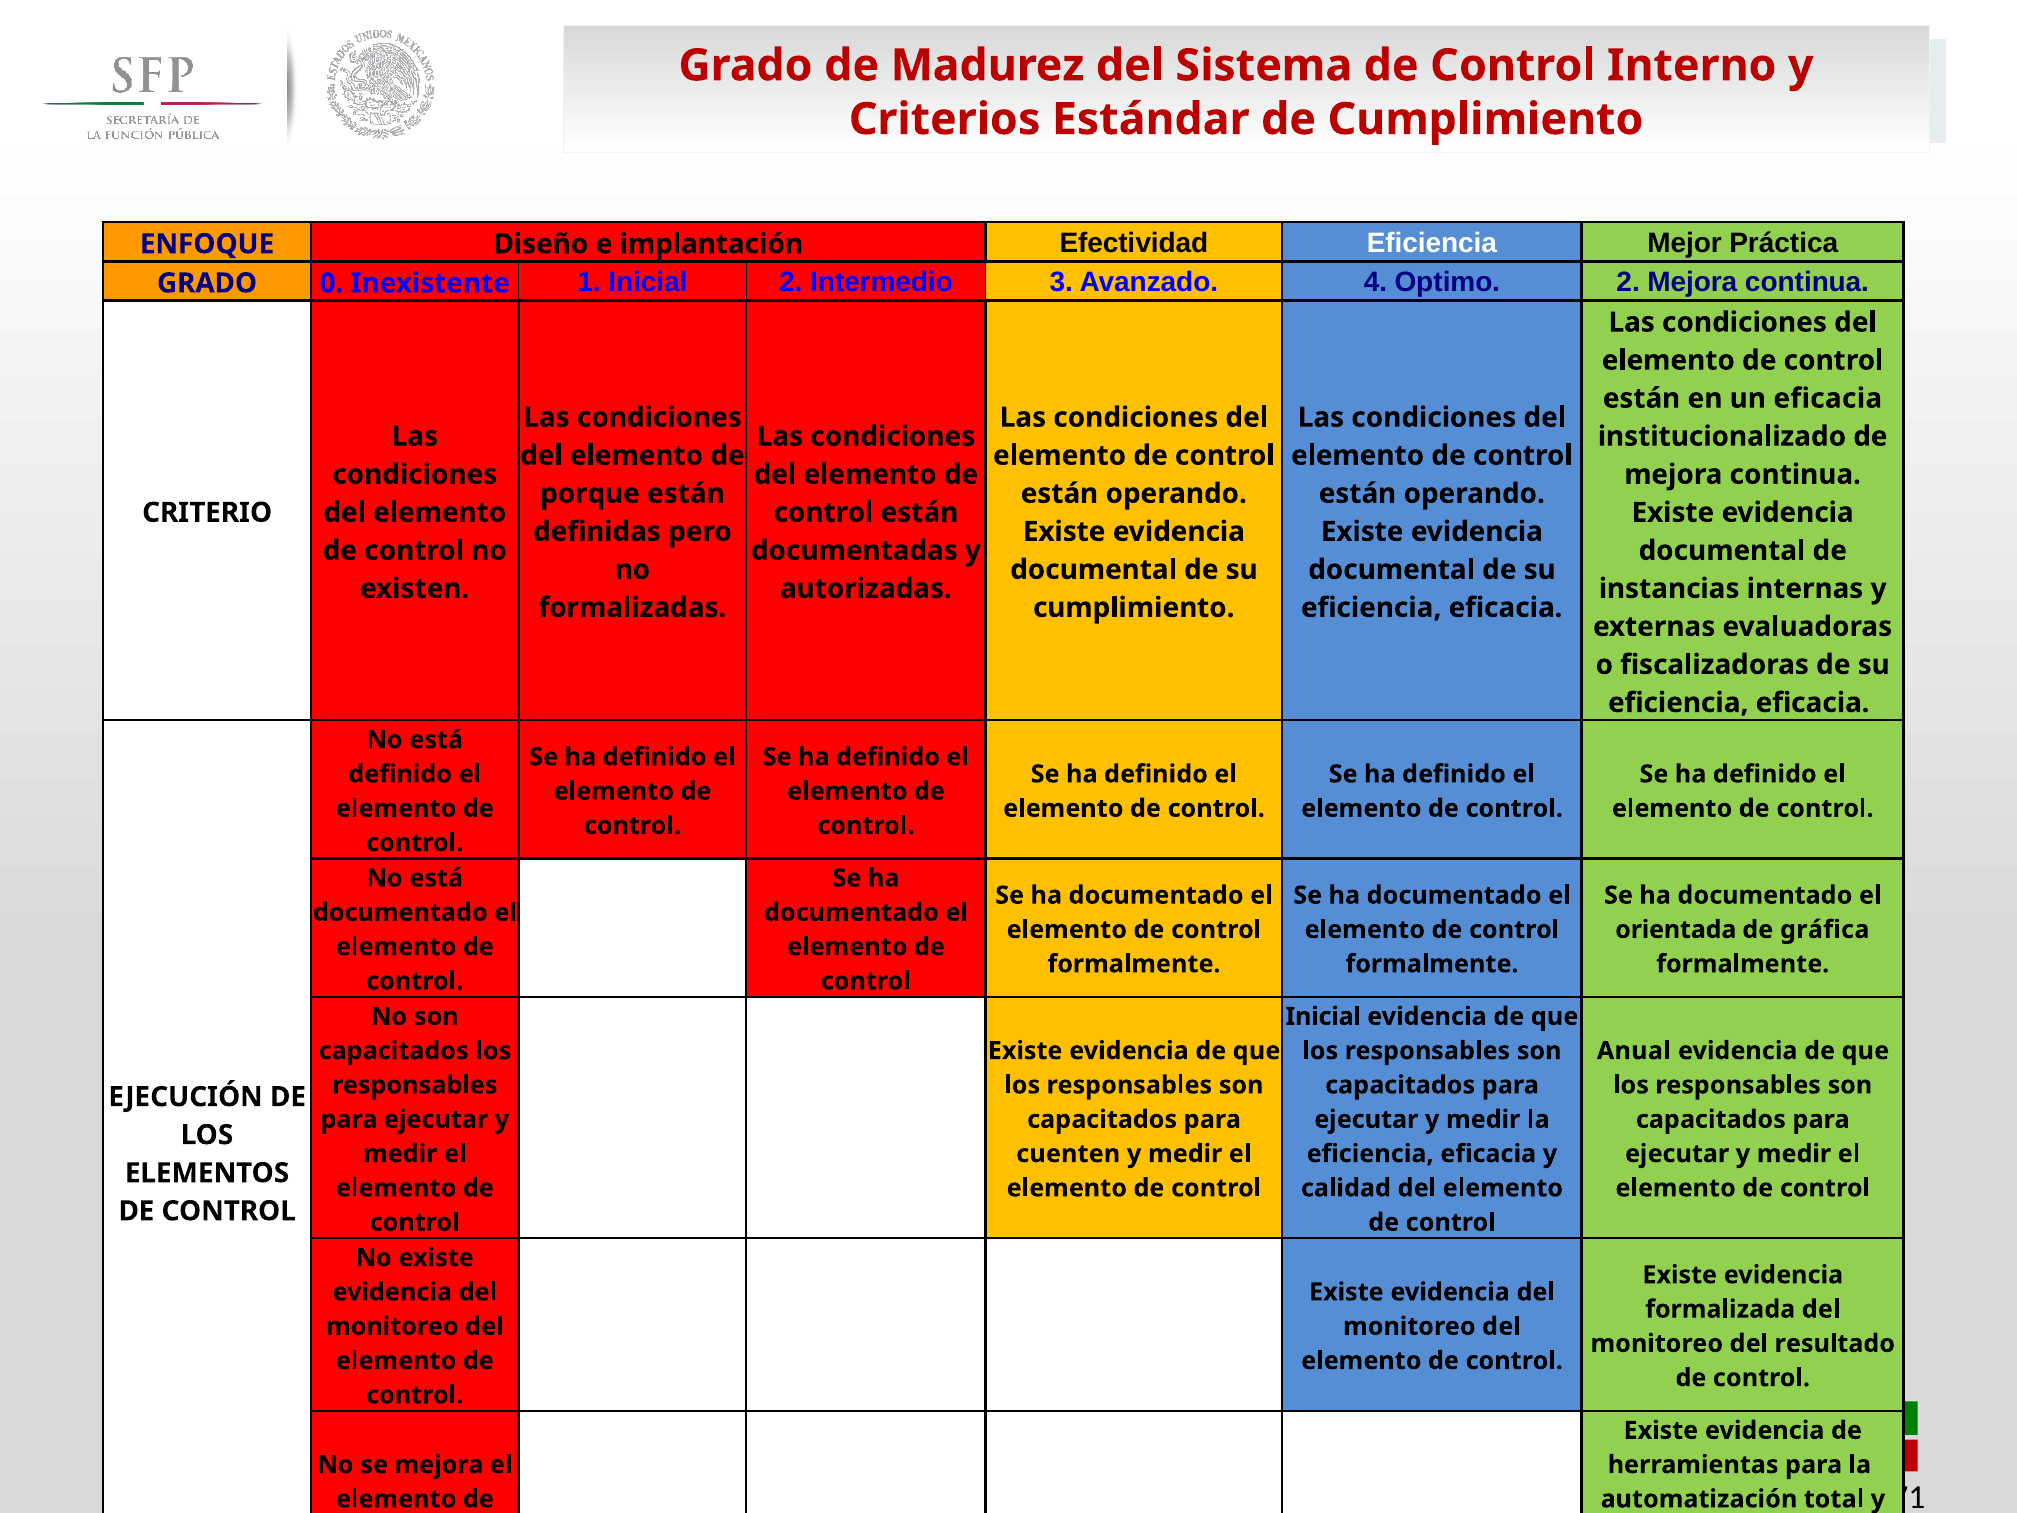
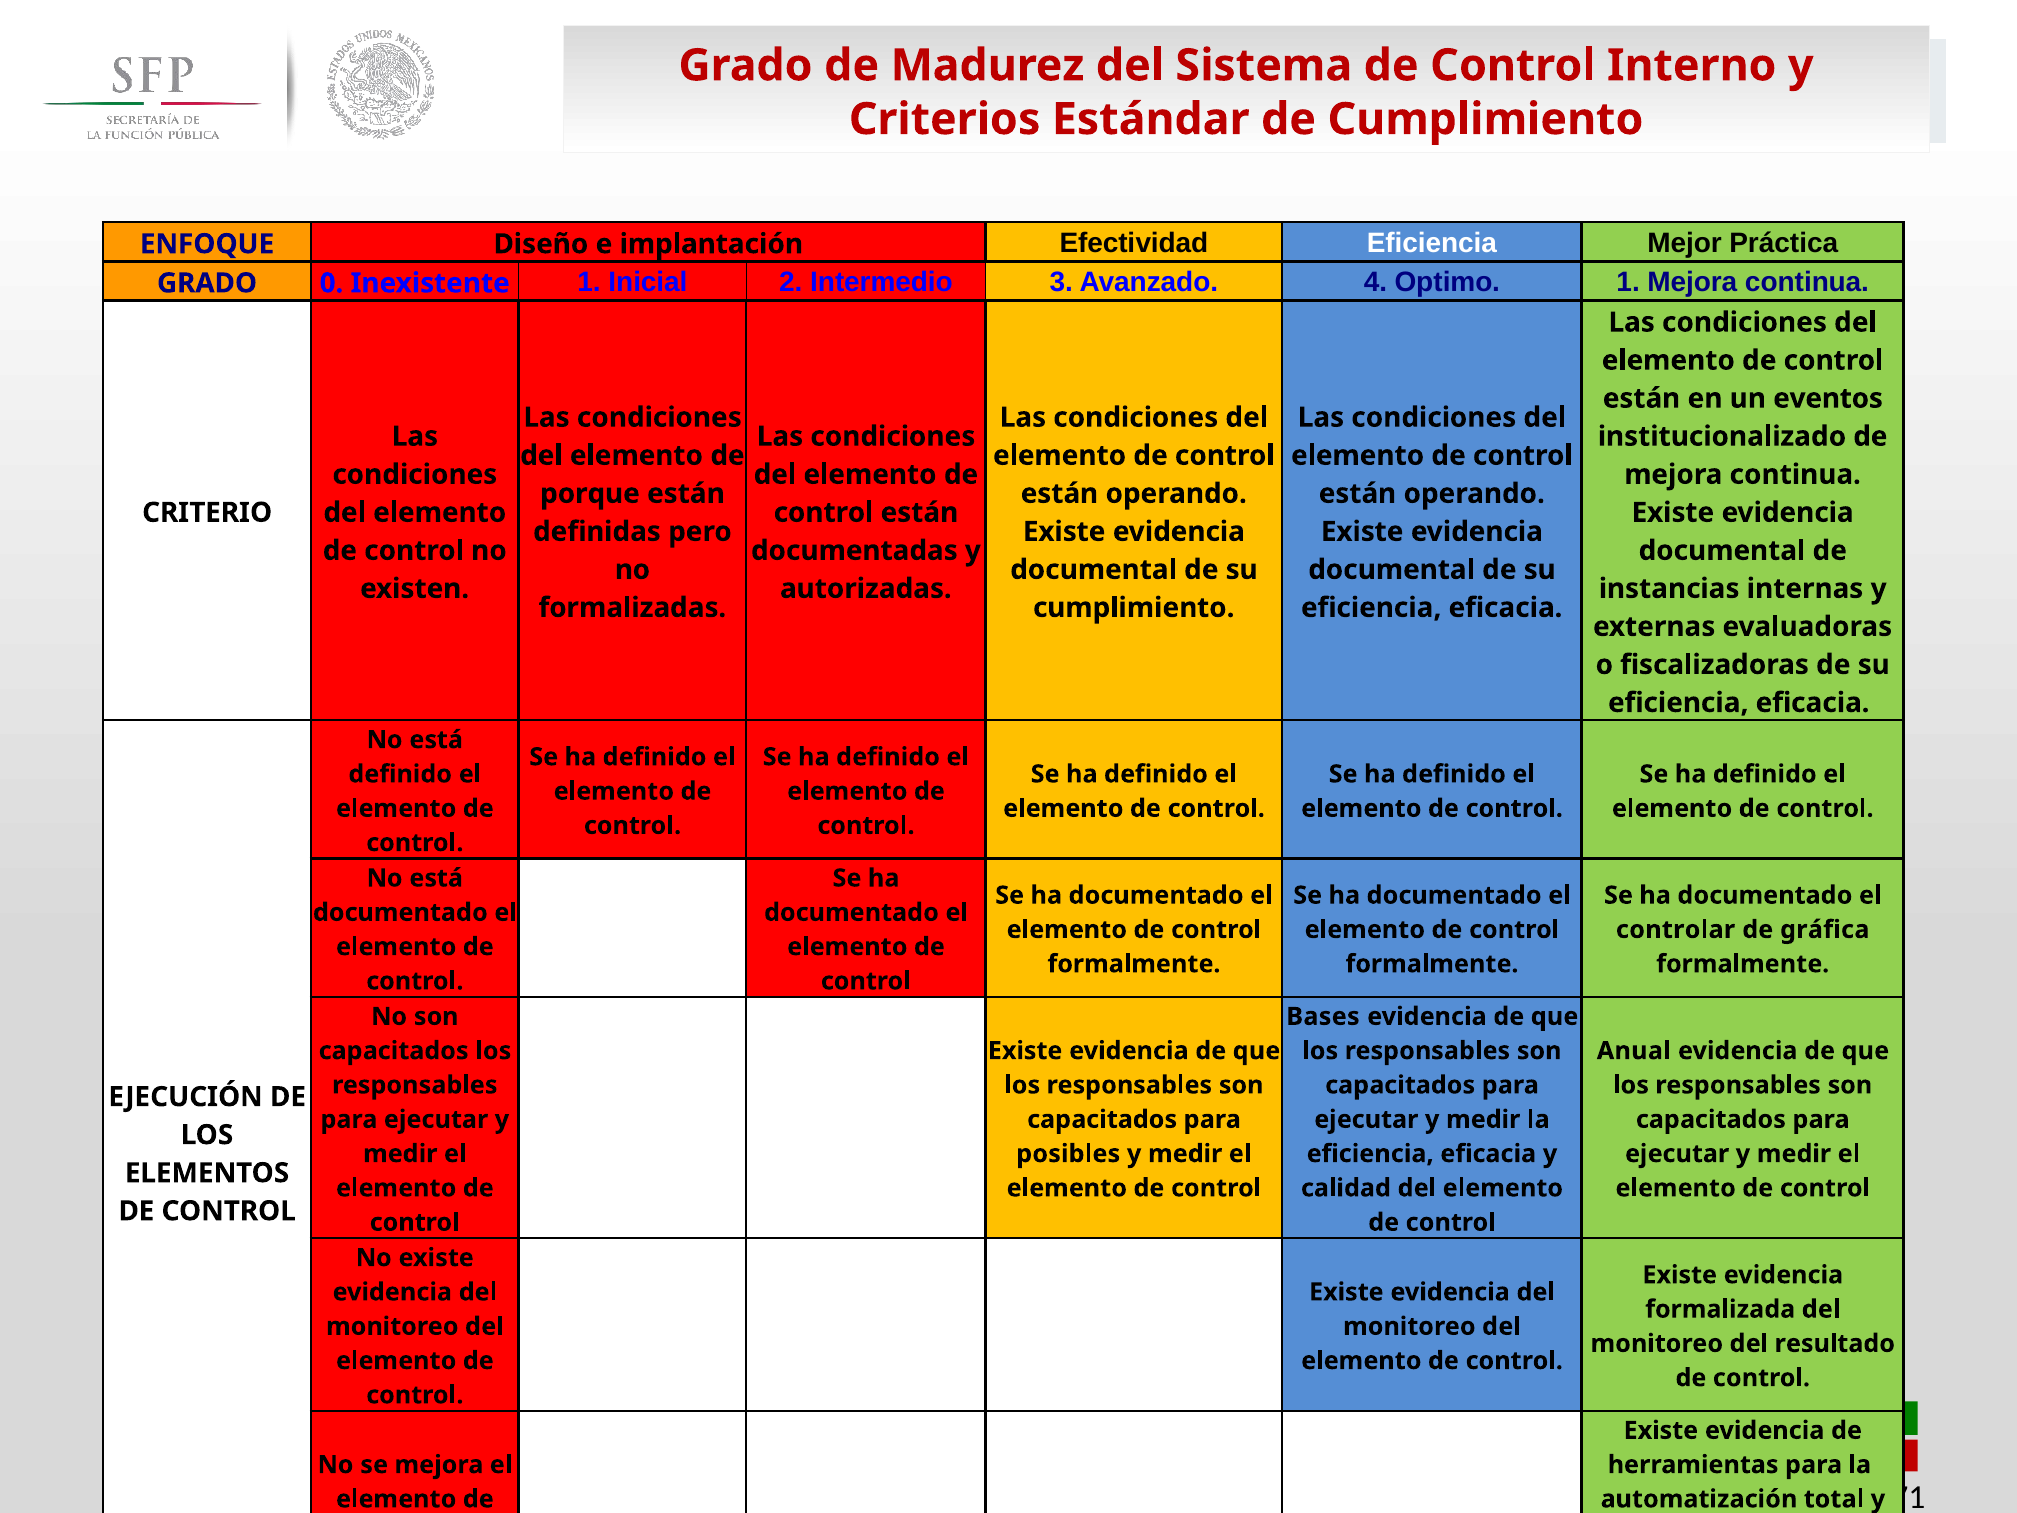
Optimo 2: 2 -> 1 (1628, 282)
un eficacia: eficacia -> eventos (1828, 398)
orientada: orientada -> controlar (1676, 929)
Inicial: Inicial -> Bases (1323, 1016)
cuenten: cuenten -> posibles (1068, 1154)
